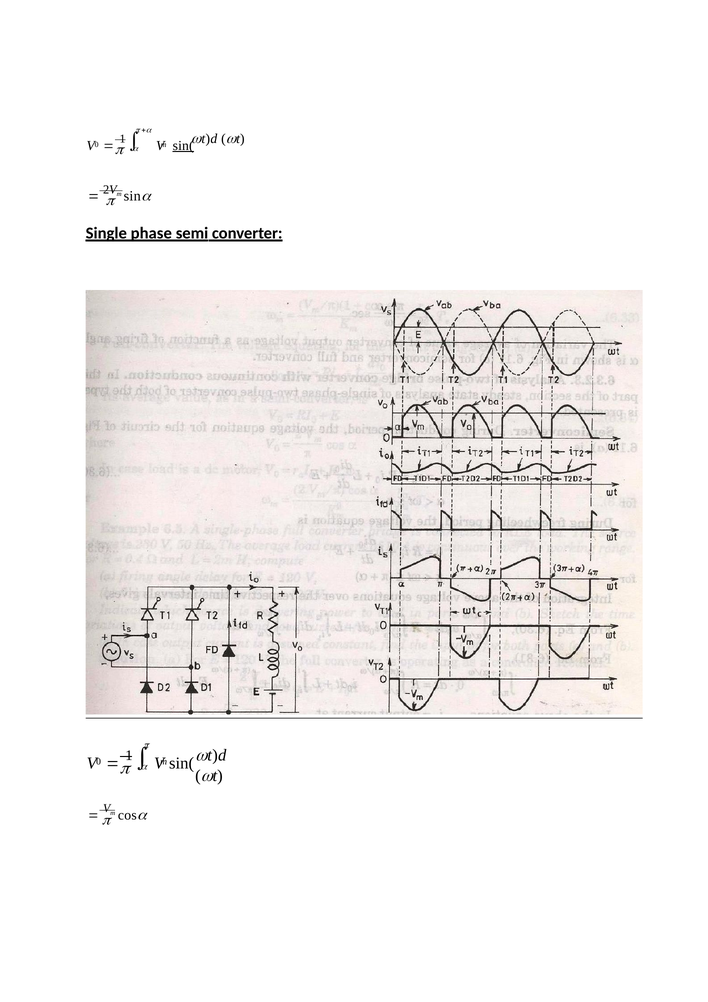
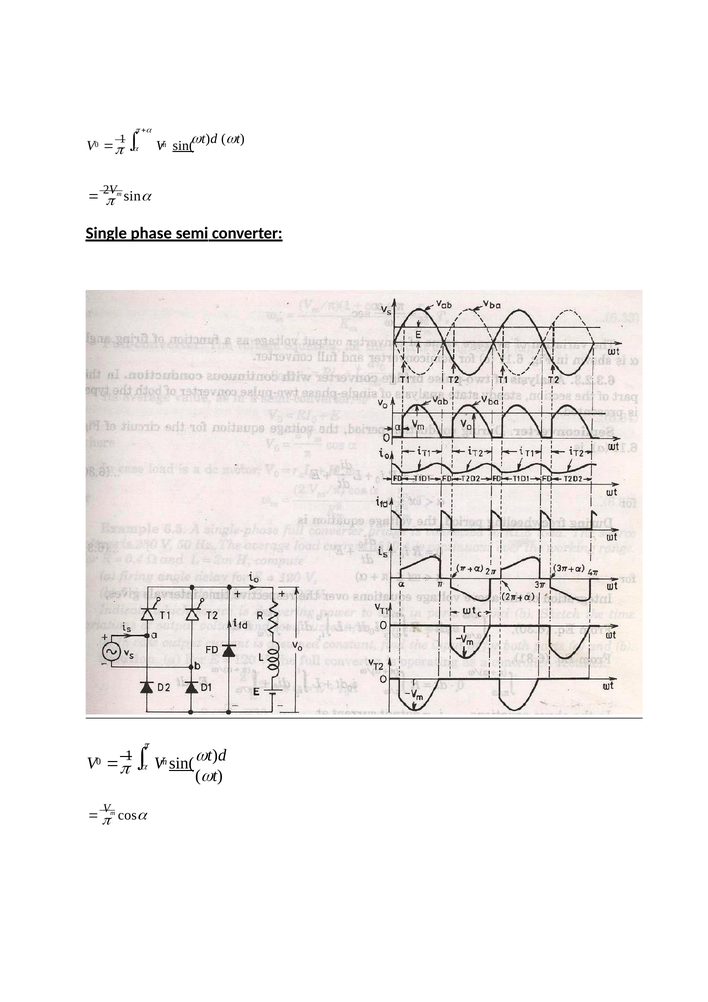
sin( underline: none -> present (182, 763)
